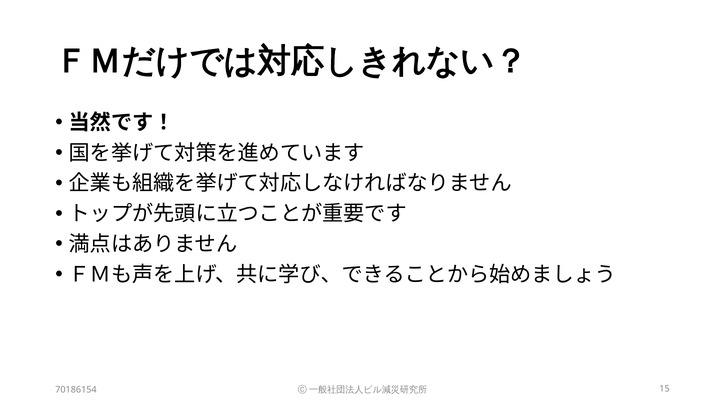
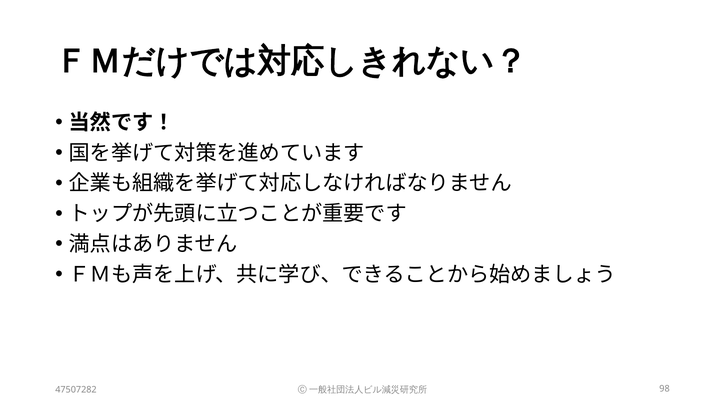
70186154: 70186154 -> 47507282 (76, 389)
15: 15 -> 98 (665, 389)
